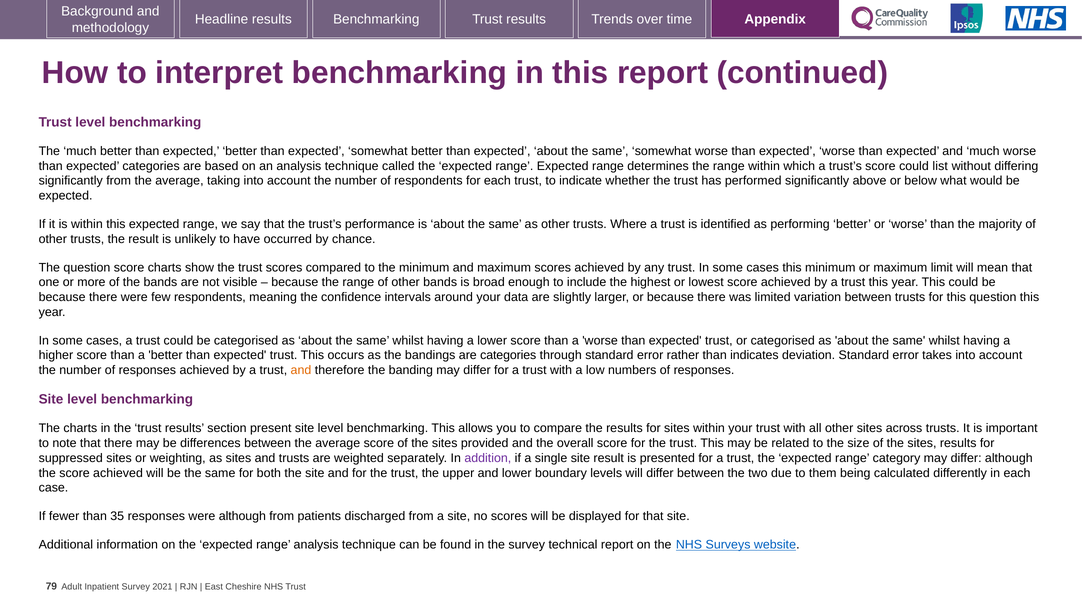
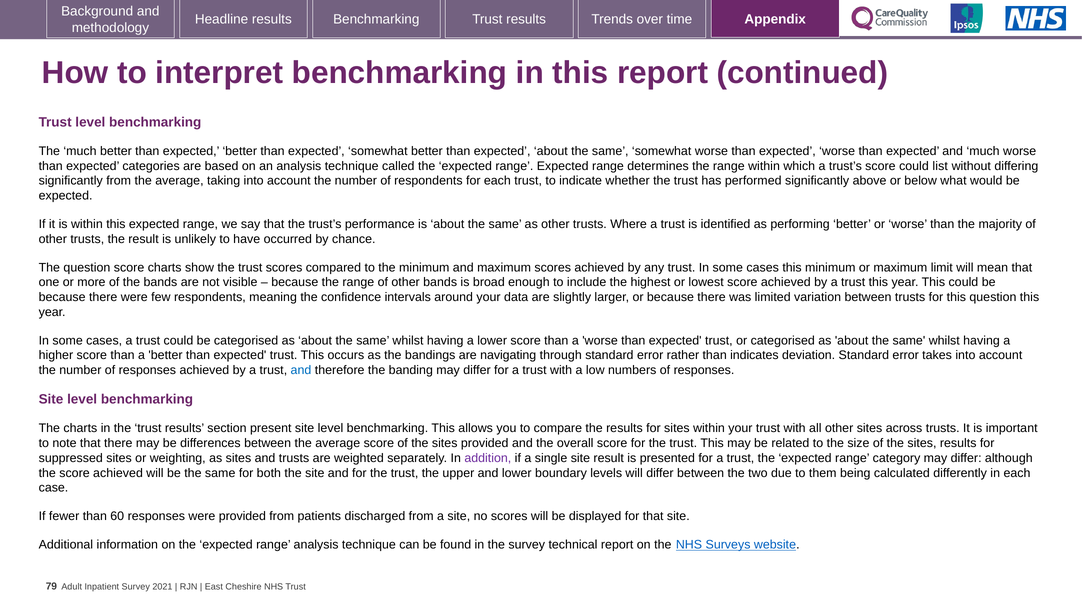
are categories: categories -> navigating (508, 356)
and colour: orange -> blue (301, 371)
35: 35 -> 60 (117, 517)
were although: although -> provided (242, 517)
